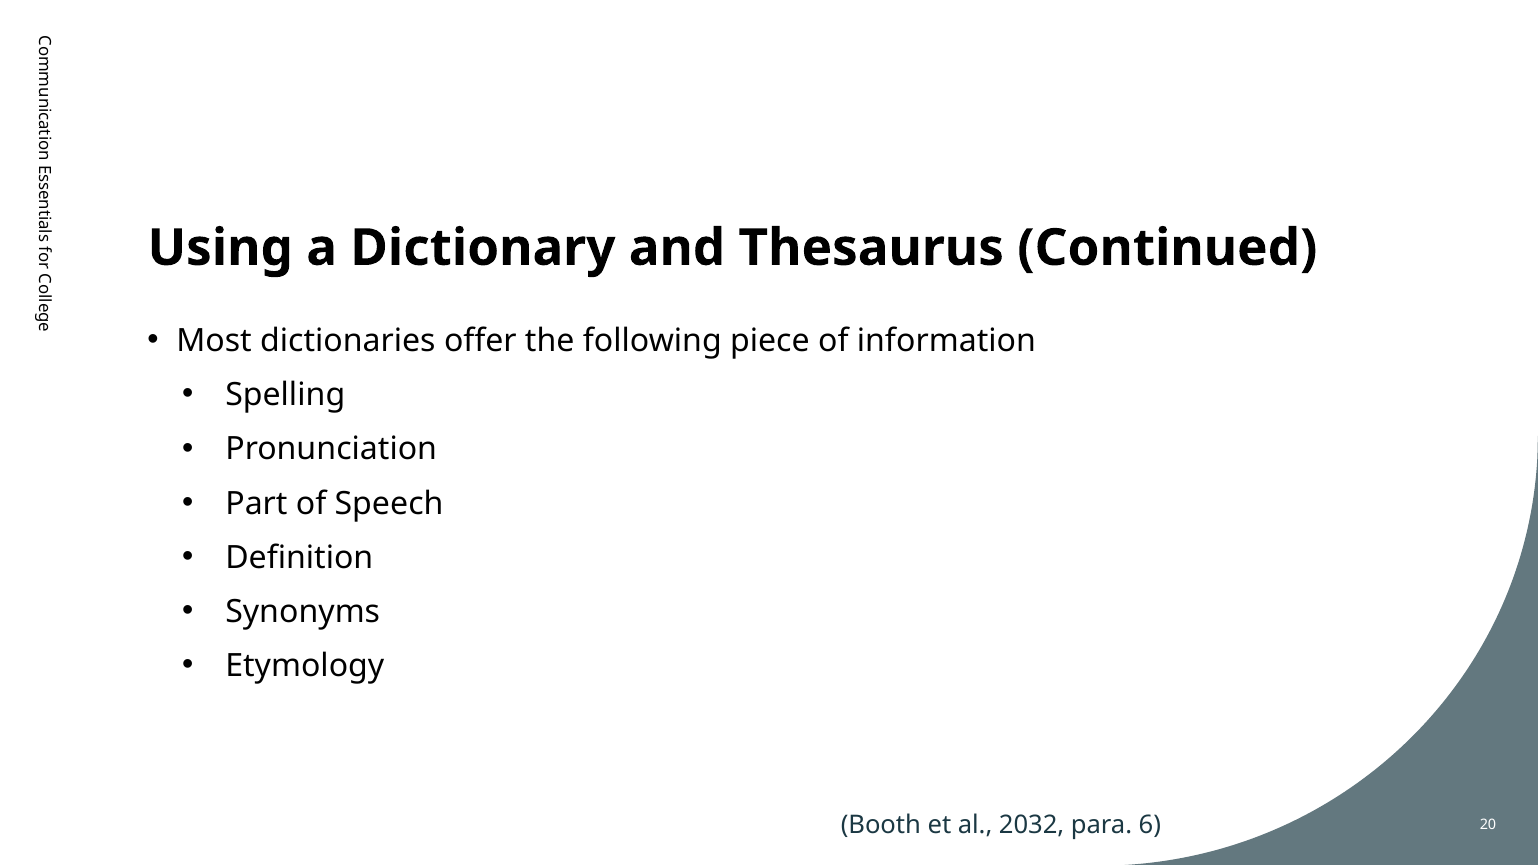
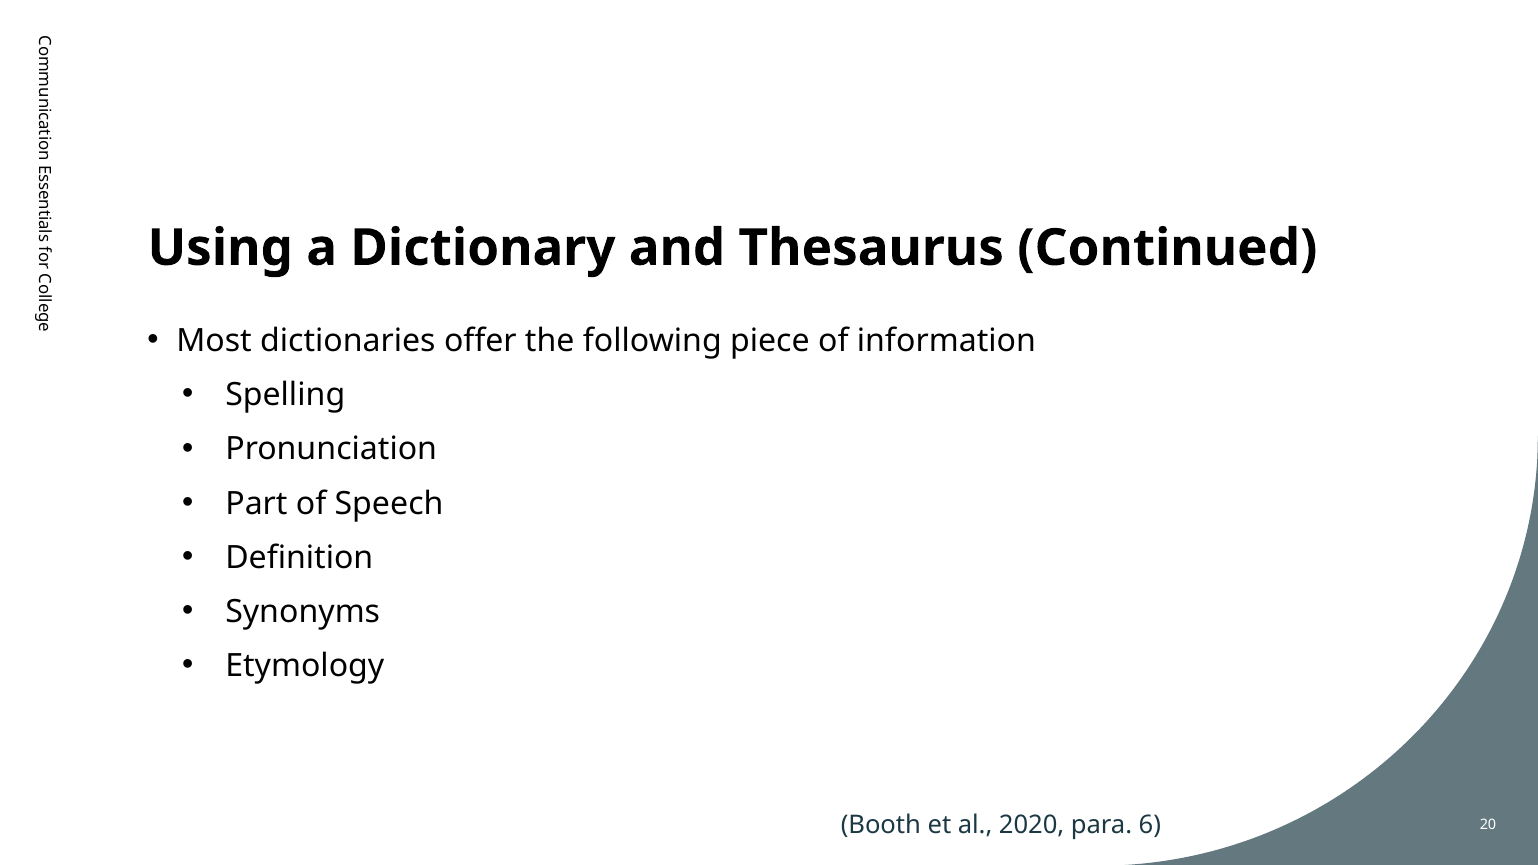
2032: 2032 -> 2020 (1032, 825)
